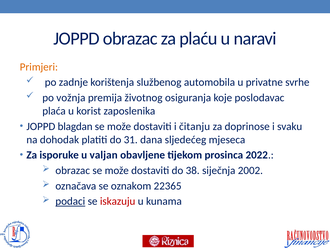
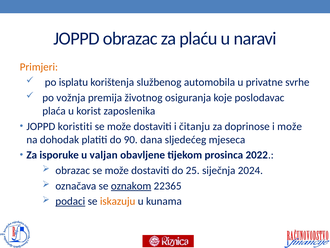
zadnje: zadnje -> isplatu (73, 82)
blagdan: blagdan -> koristiti (75, 126)
i svaku: svaku -> može (290, 126)
31: 31 -> 90 (131, 139)
38: 38 -> 25 (193, 170)
2002: 2002 -> 2024 (250, 170)
oznakom underline: none -> present (131, 186)
iskazuju colour: red -> orange (118, 201)
